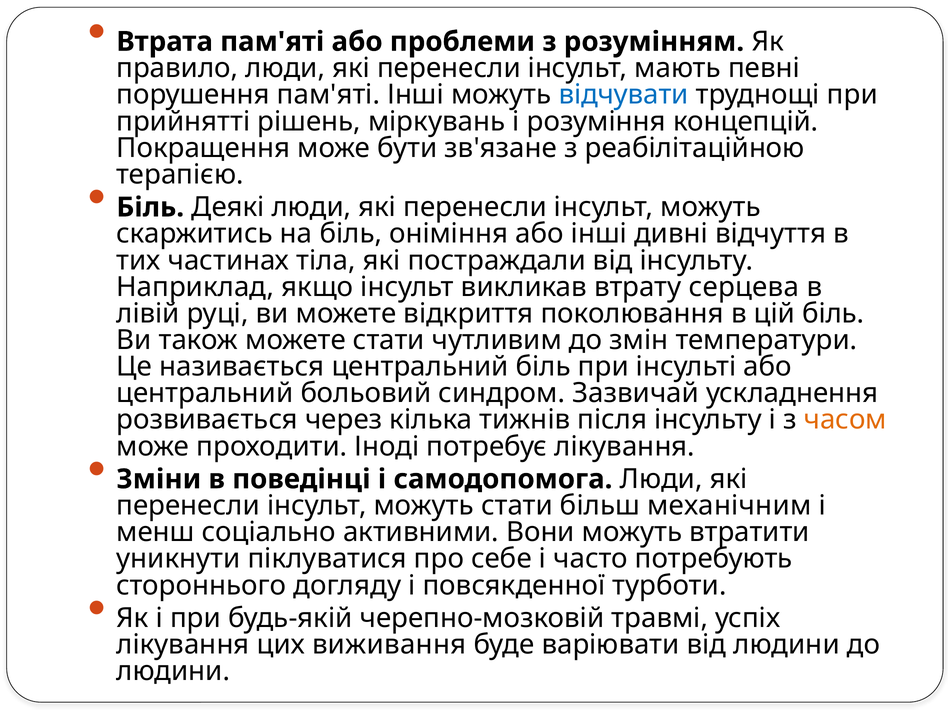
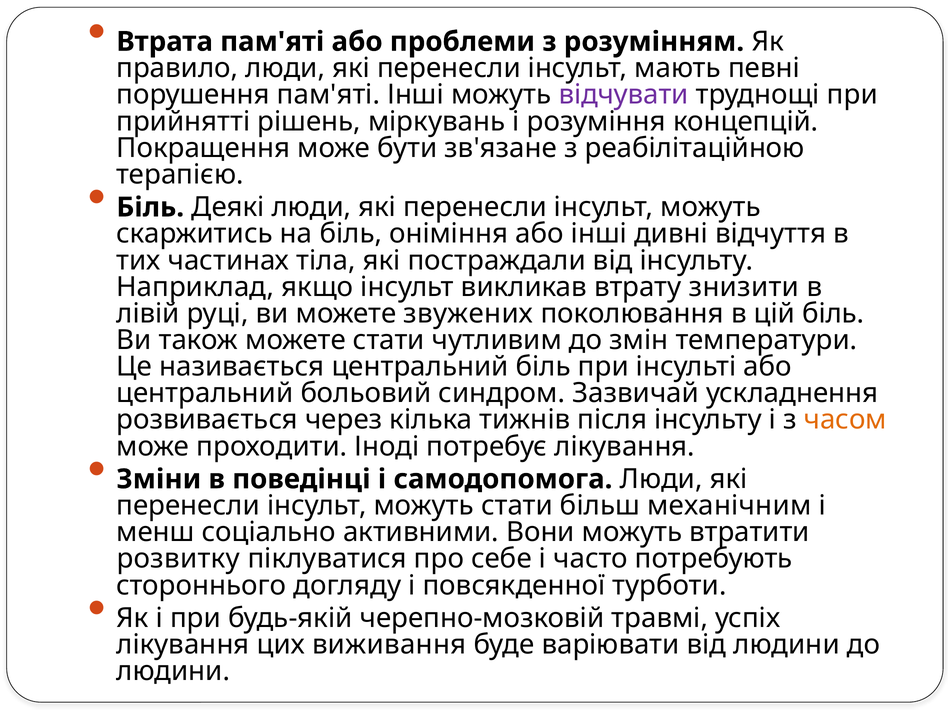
відчувати colour: blue -> purple (624, 95)
серцева: серцева -> знизити (744, 287)
відкриття: відкриття -> звужених (468, 314)
уникнути: уникнути -> розвитку (178, 559)
